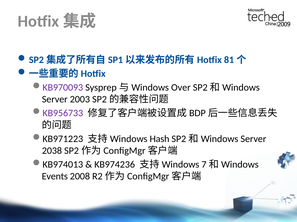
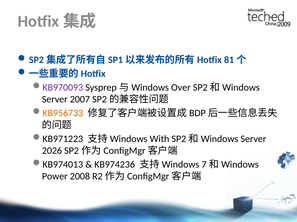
2003: 2003 -> 2007 (80, 100)
KB956733 colour: purple -> orange (63, 114)
Hash: Hash -> With (159, 139)
2038: 2038 -> 2026 (52, 151)
Events: Events -> Power (55, 177)
